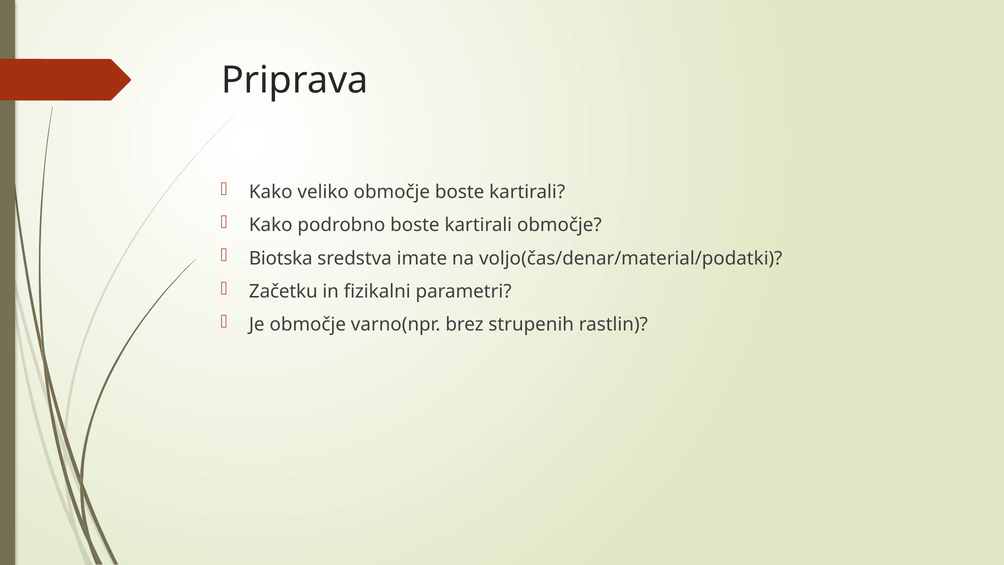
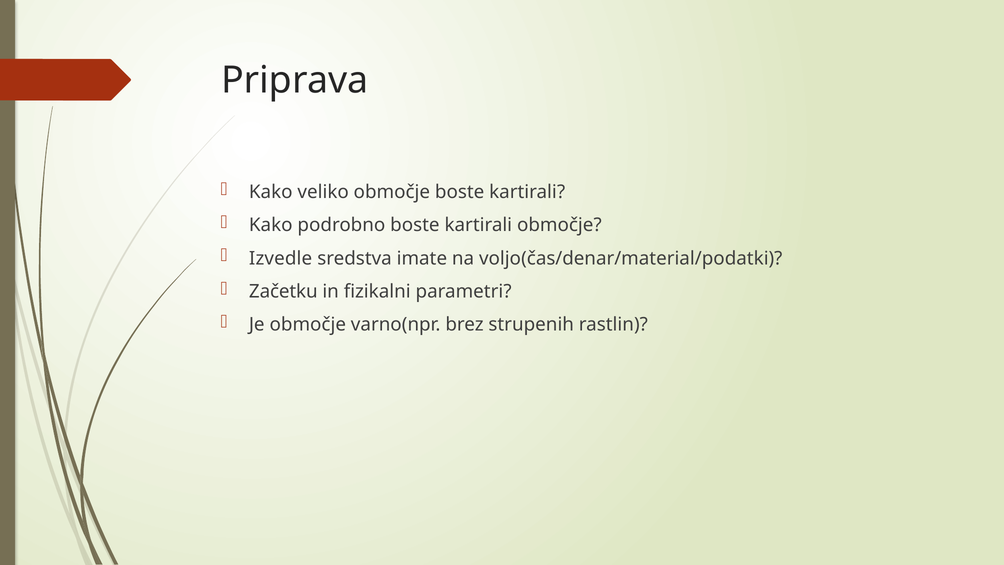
Biotska: Biotska -> Izvedle (281, 258)
